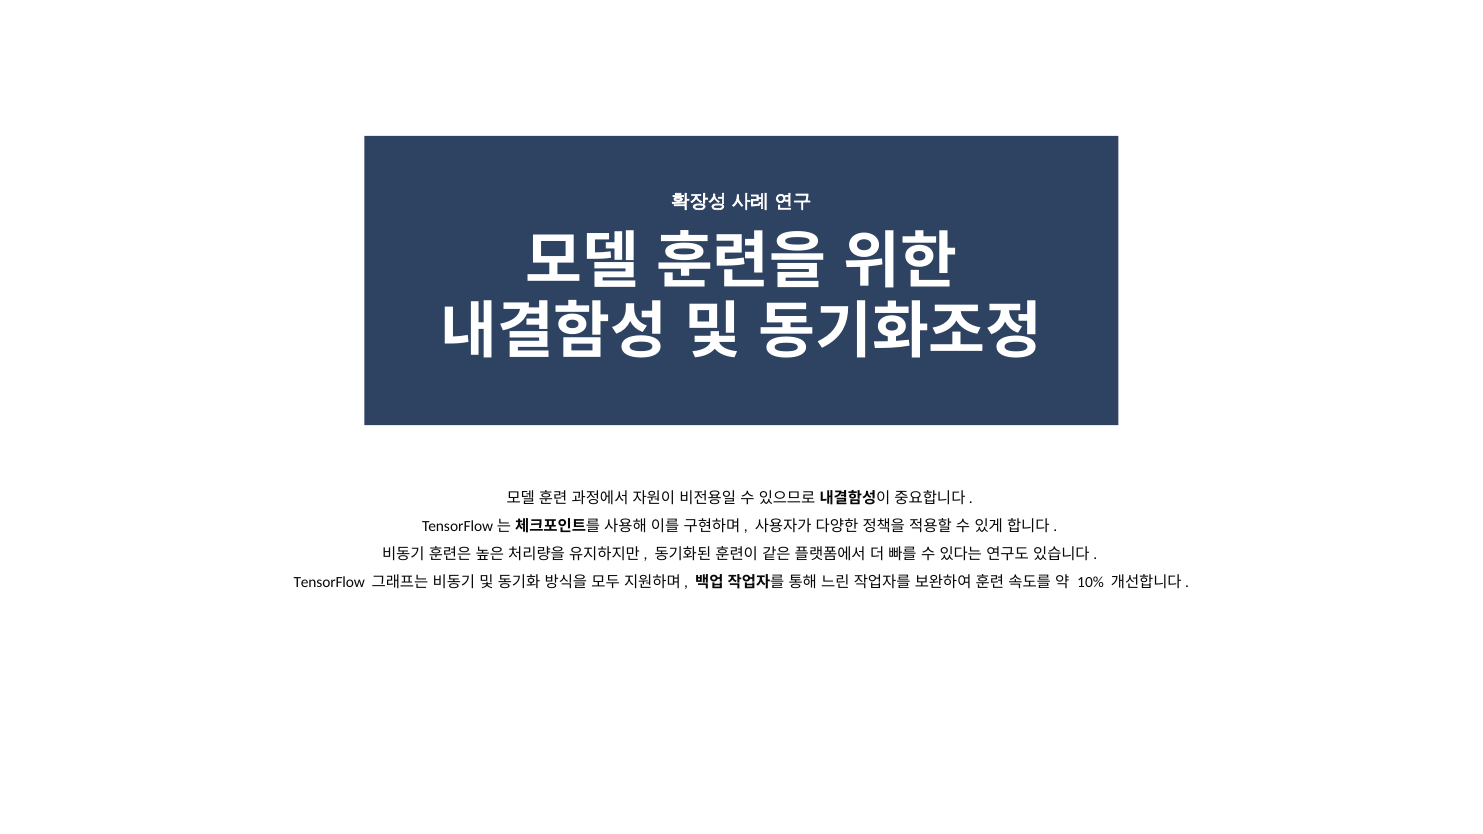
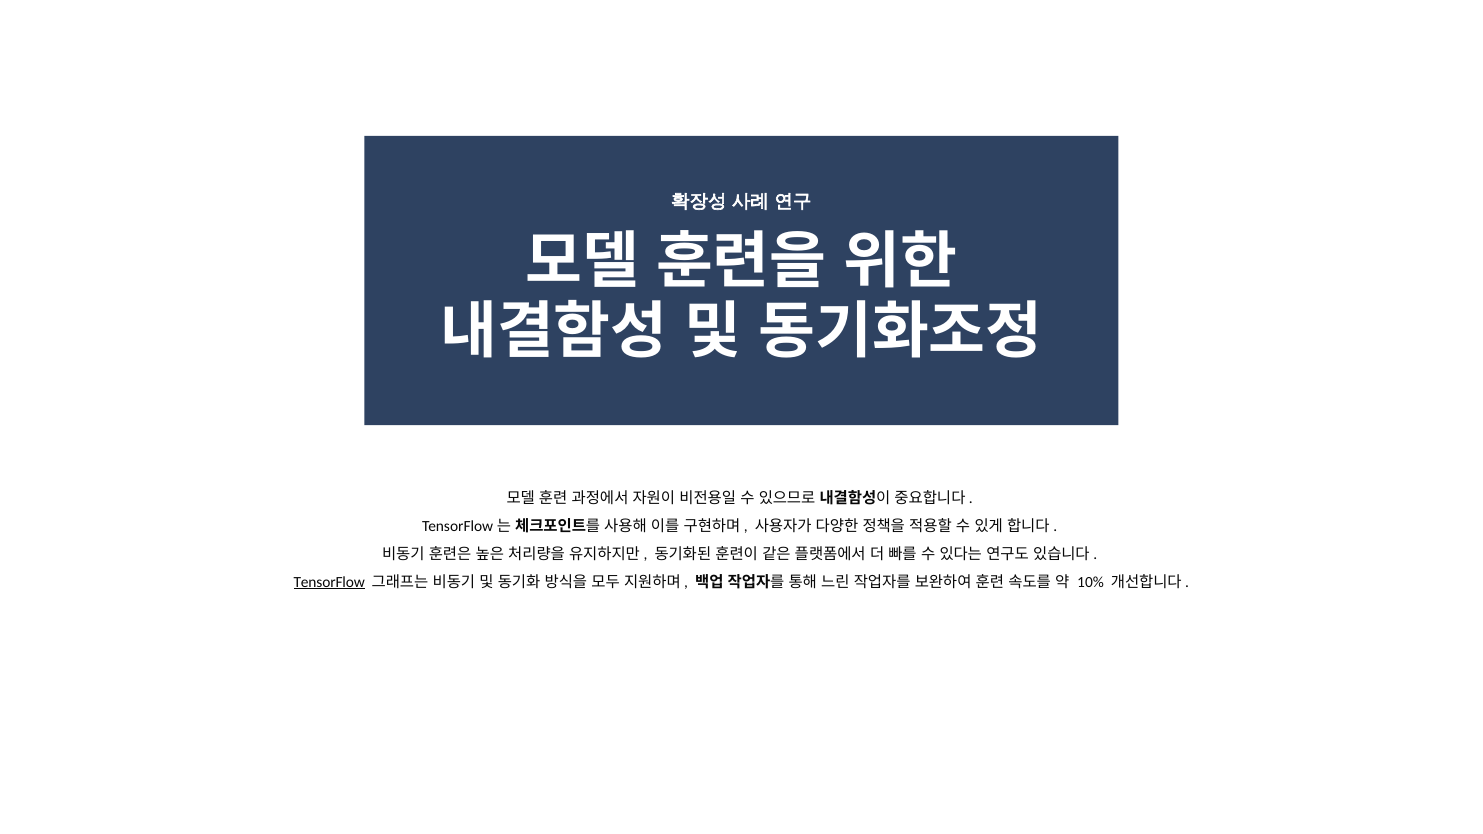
TensorFlow underline: none -> present (329, 582)
